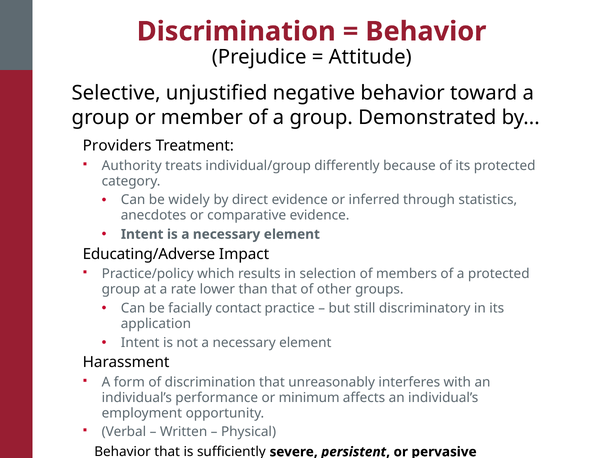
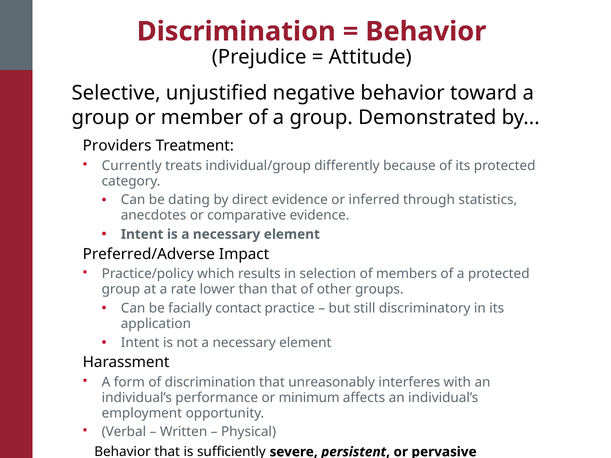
Authority: Authority -> Currently (132, 166)
widely: widely -> dating (189, 200)
Educating/Adverse: Educating/Adverse -> Preferred/Adverse (149, 254)
